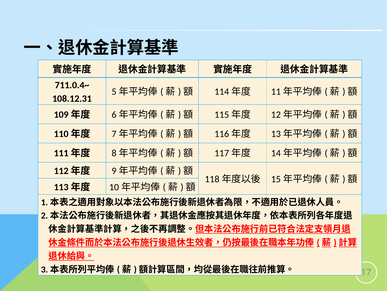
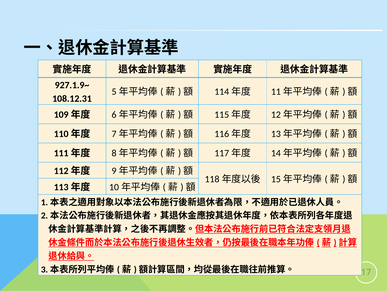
711.0.4~: 711.0.4~ -> 927.1.9~ (72, 85)
